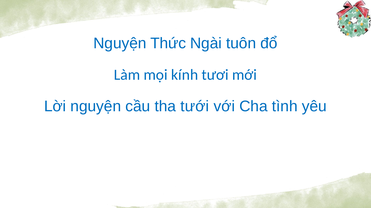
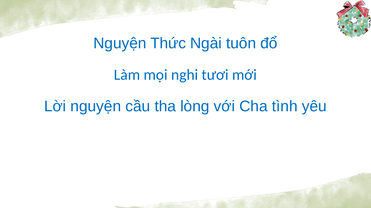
kính: kính -> nghi (185, 75)
tưới: tưới -> lòng (195, 107)
